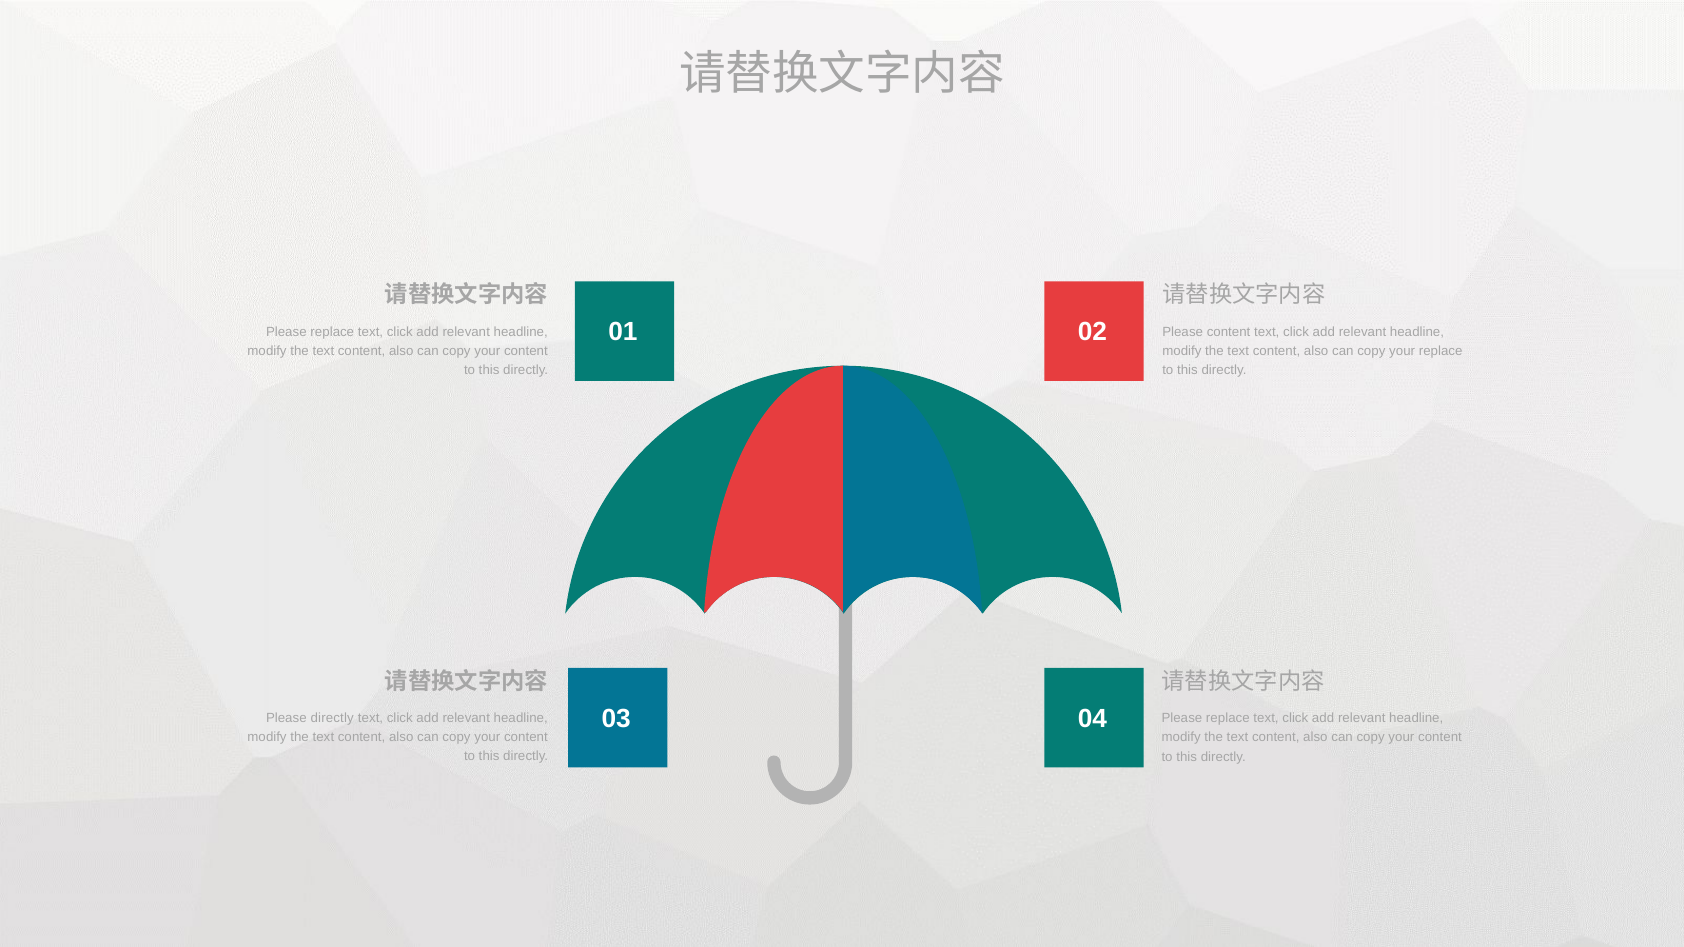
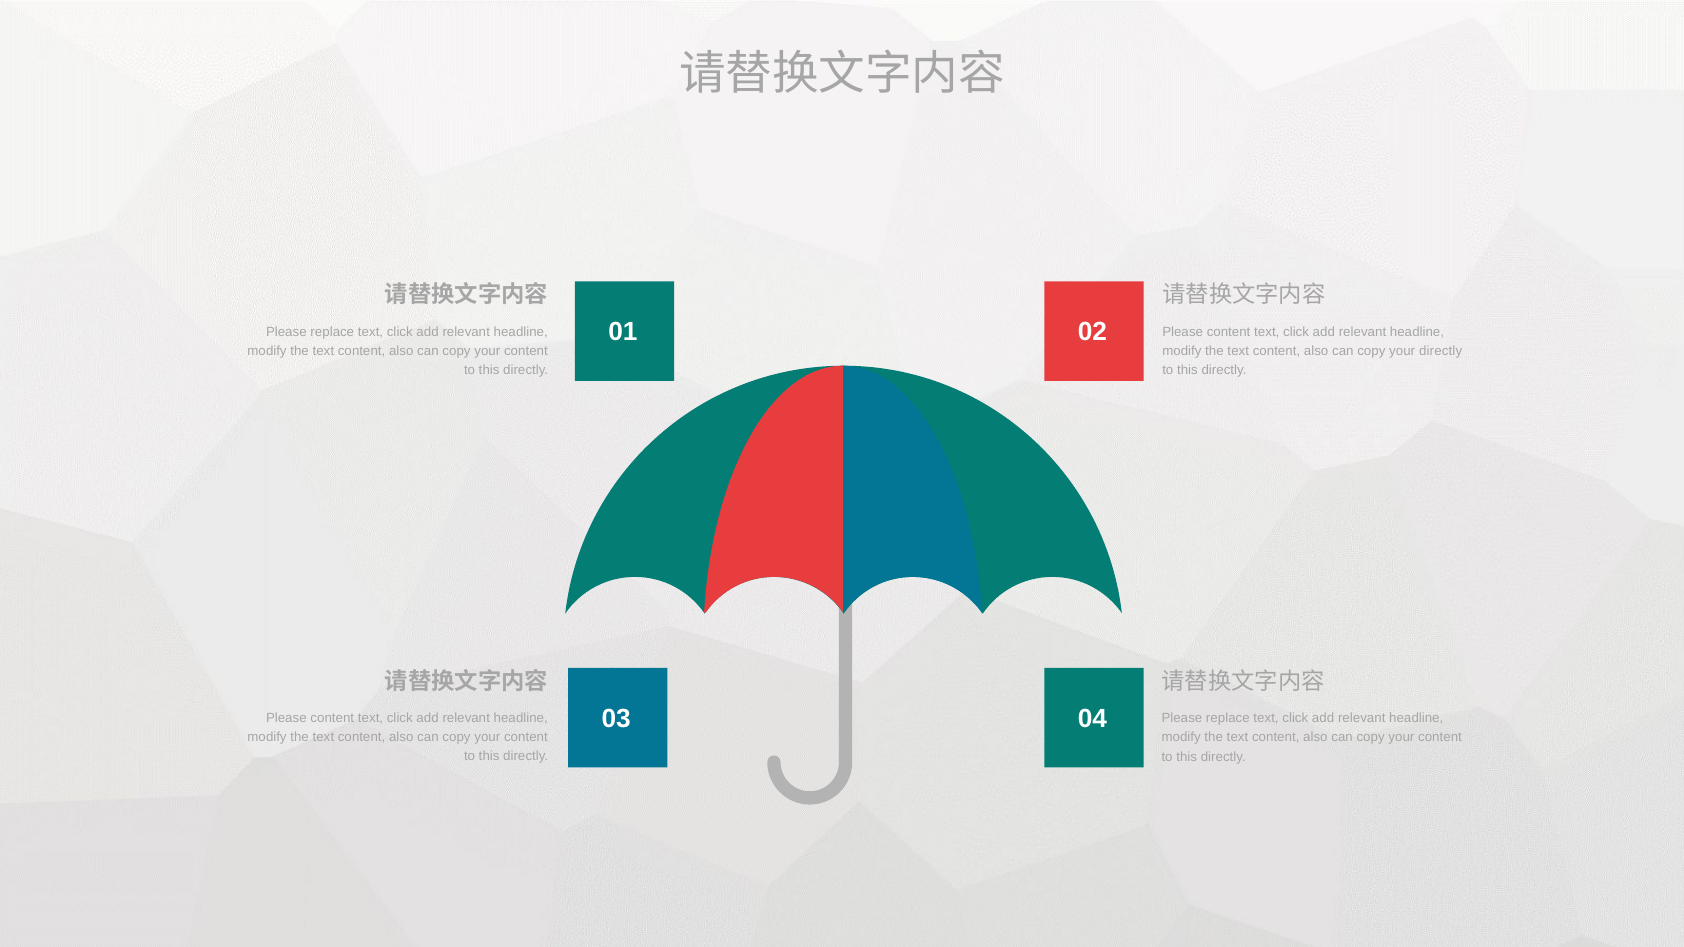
your replace: replace -> directly (1441, 351)
directly: directly -> content (332, 719)
